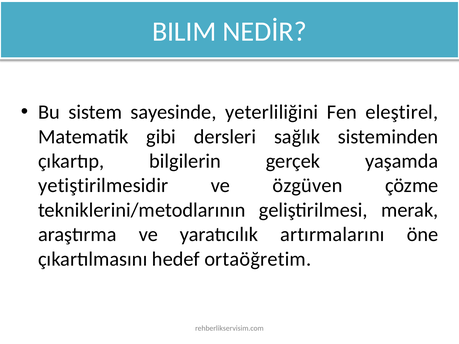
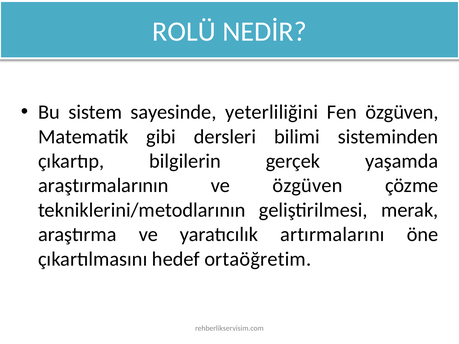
BILIM: BILIM -> ROLÜ (184, 32)
Fen eleştirel: eleştirel -> özgüven (402, 112)
sağlık: sağlık -> bilimi (297, 137)
yetiştirilmesidir: yetiştirilmesidir -> araştırmalarının (103, 186)
